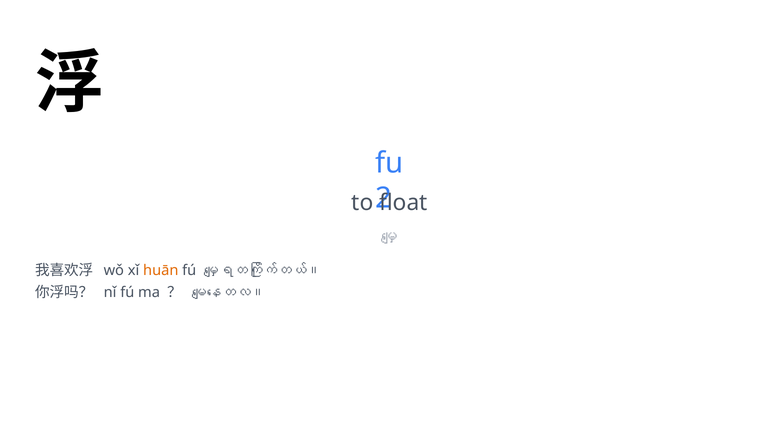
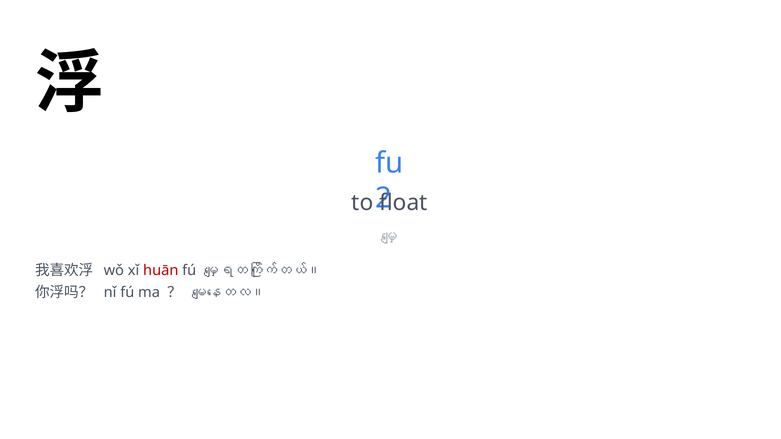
huān colour: orange -> red (161, 270)
